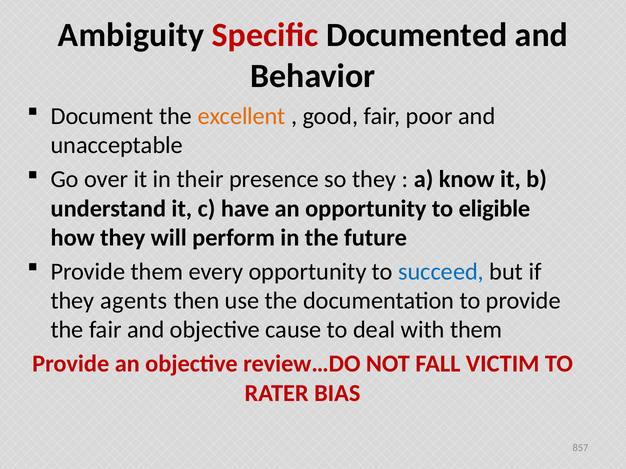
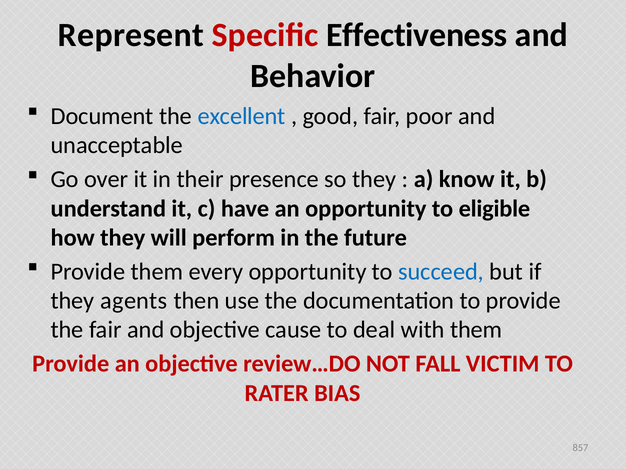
Ambiguity: Ambiguity -> Represent (131, 35)
Documented: Documented -> Effectiveness (417, 35)
excellent colour: orange -> blue (242, 116)
